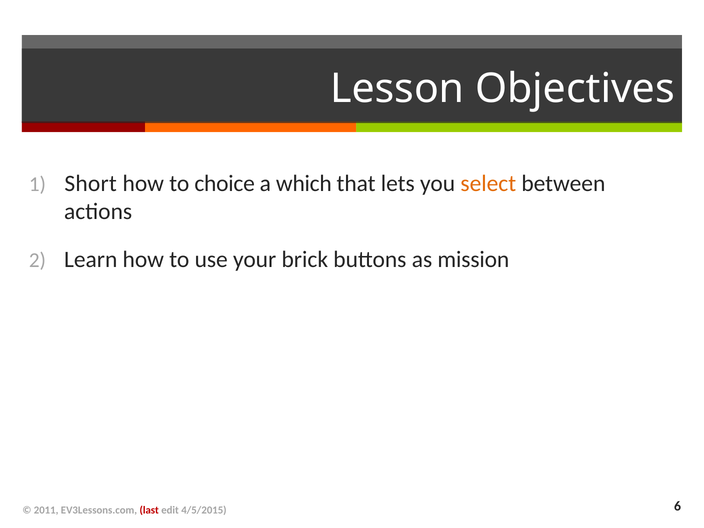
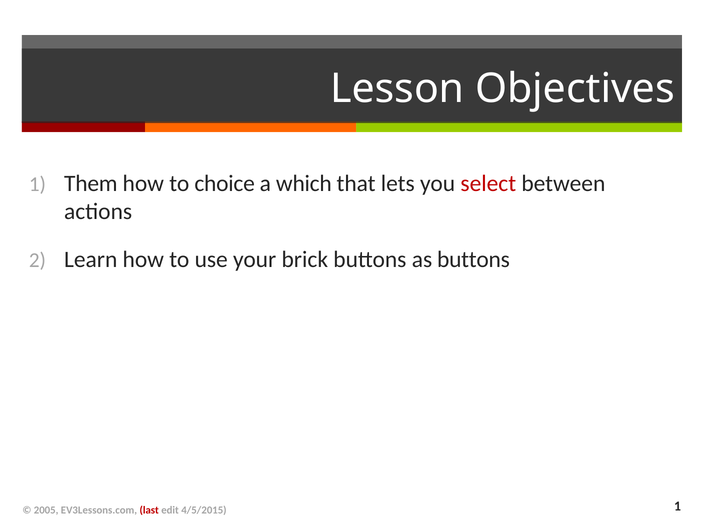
Short: Short -> Them (91, 184)
select colour: orange -> red (488, 184)
as mission: mission -> buttons (473, 259)
2011: 2011 -> 2005 (46, 510)
4/5/2015 6: 6 -> 1 (678, 506)
